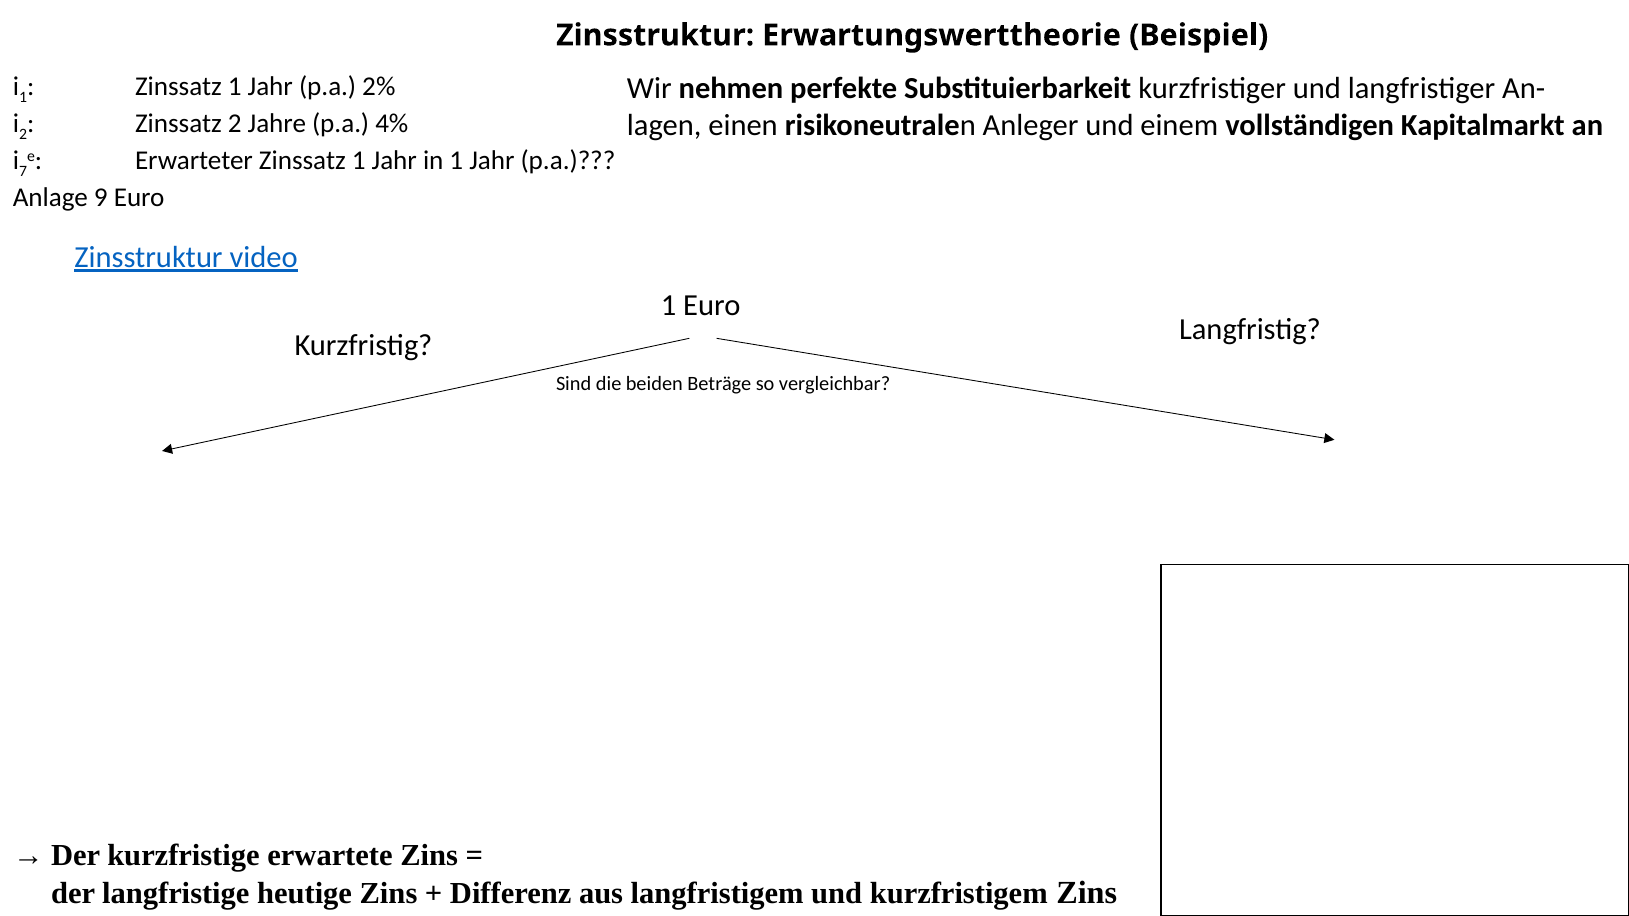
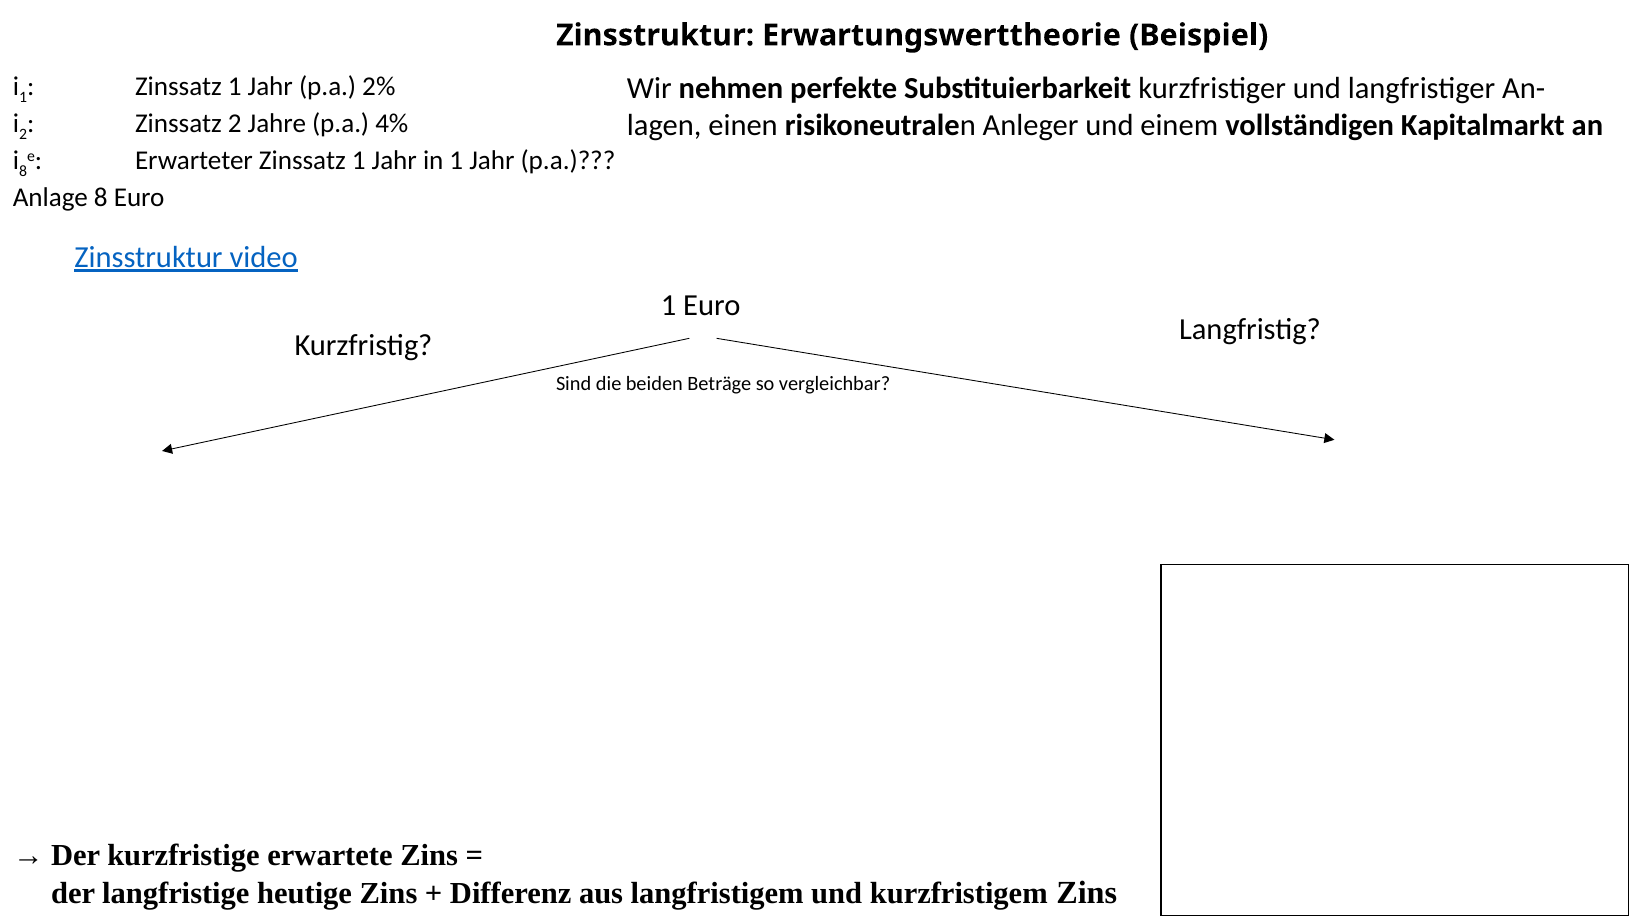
7: 7 -> 8 (23, 171)
Anlage 9: 9 -> 8 (101, 198)
